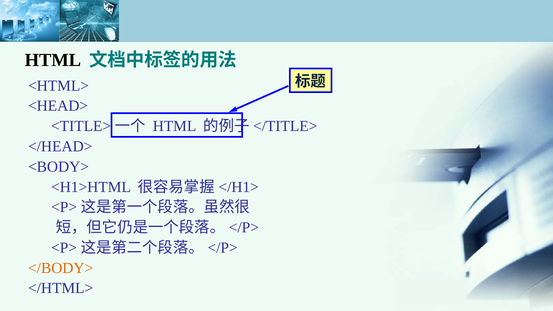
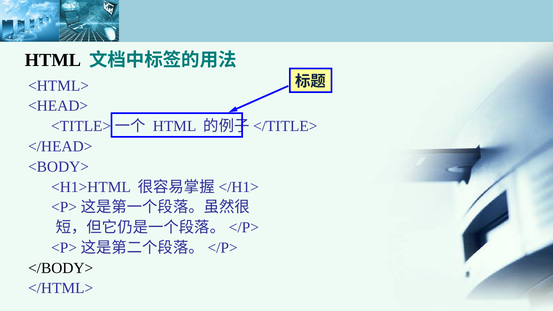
</BODY> colour: orange -> black (61, 268)
